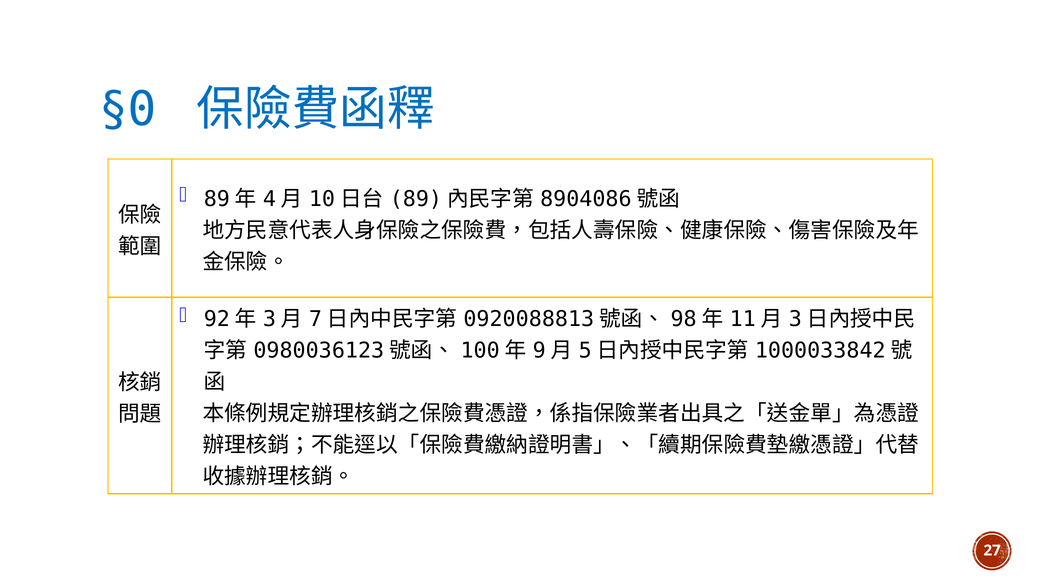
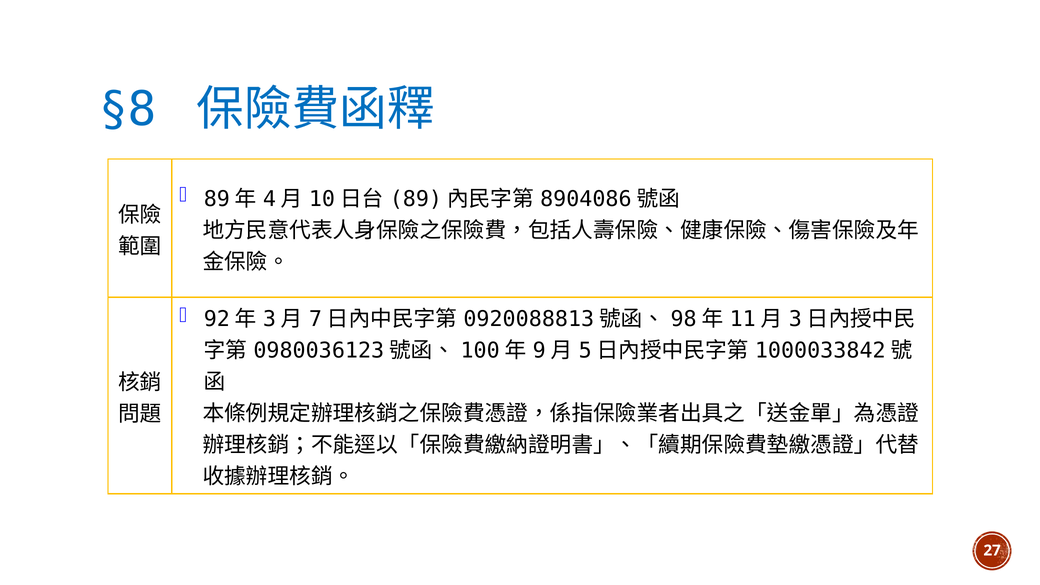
§0: §0 -> §8 (128, 110)
